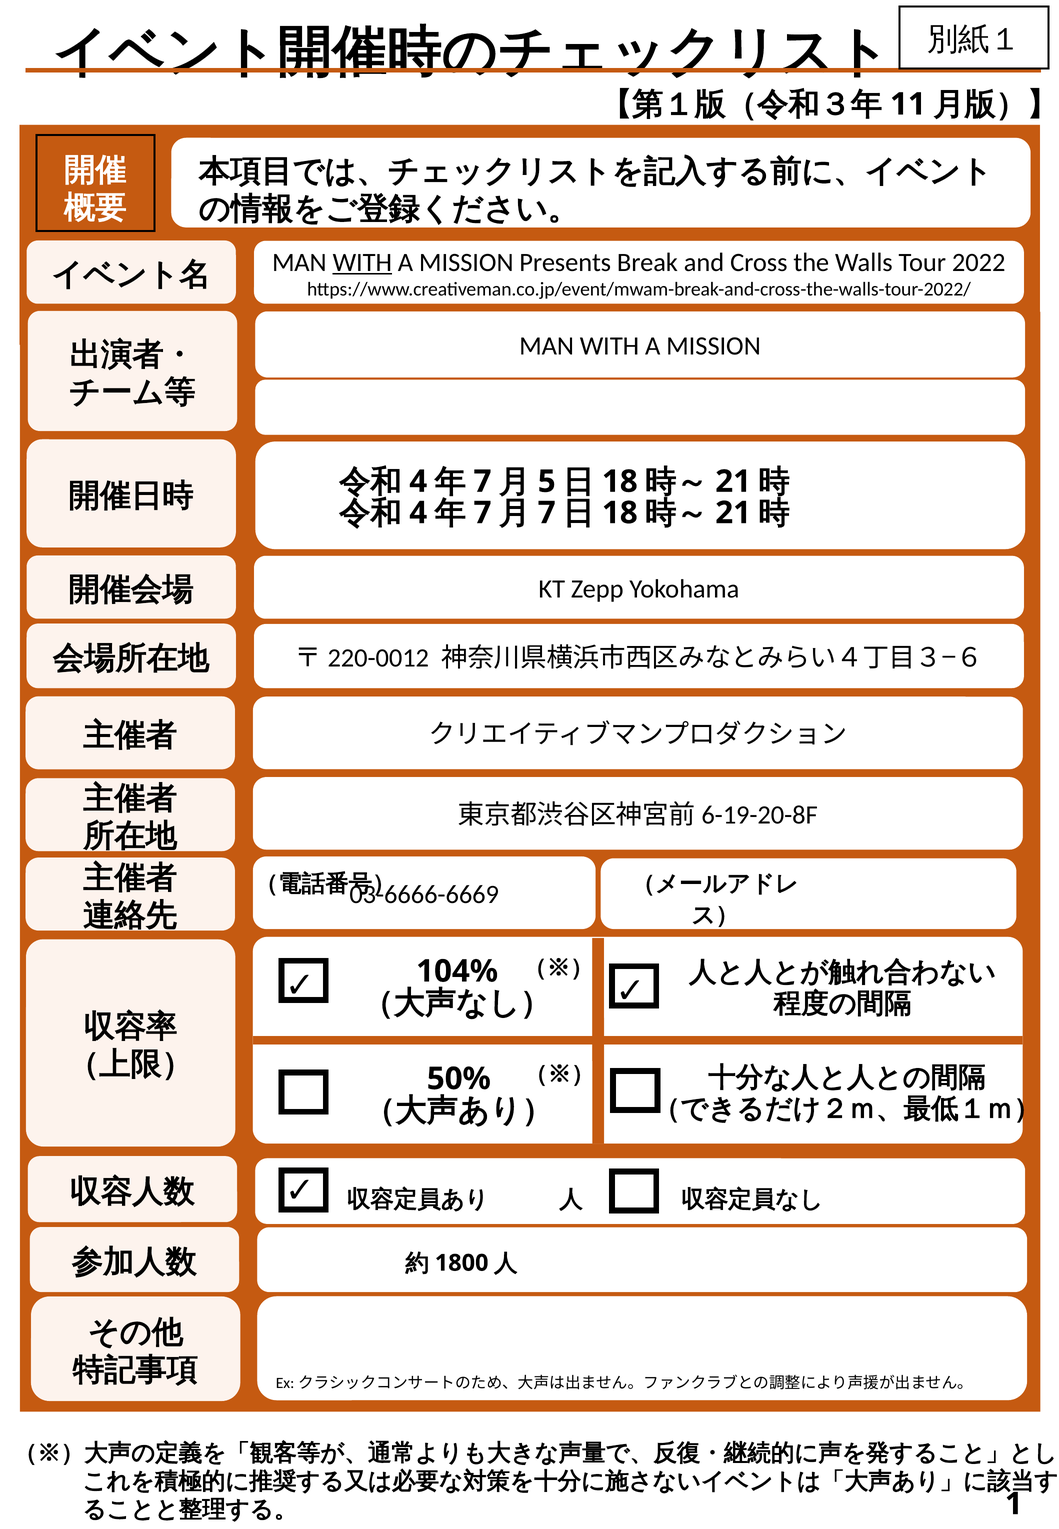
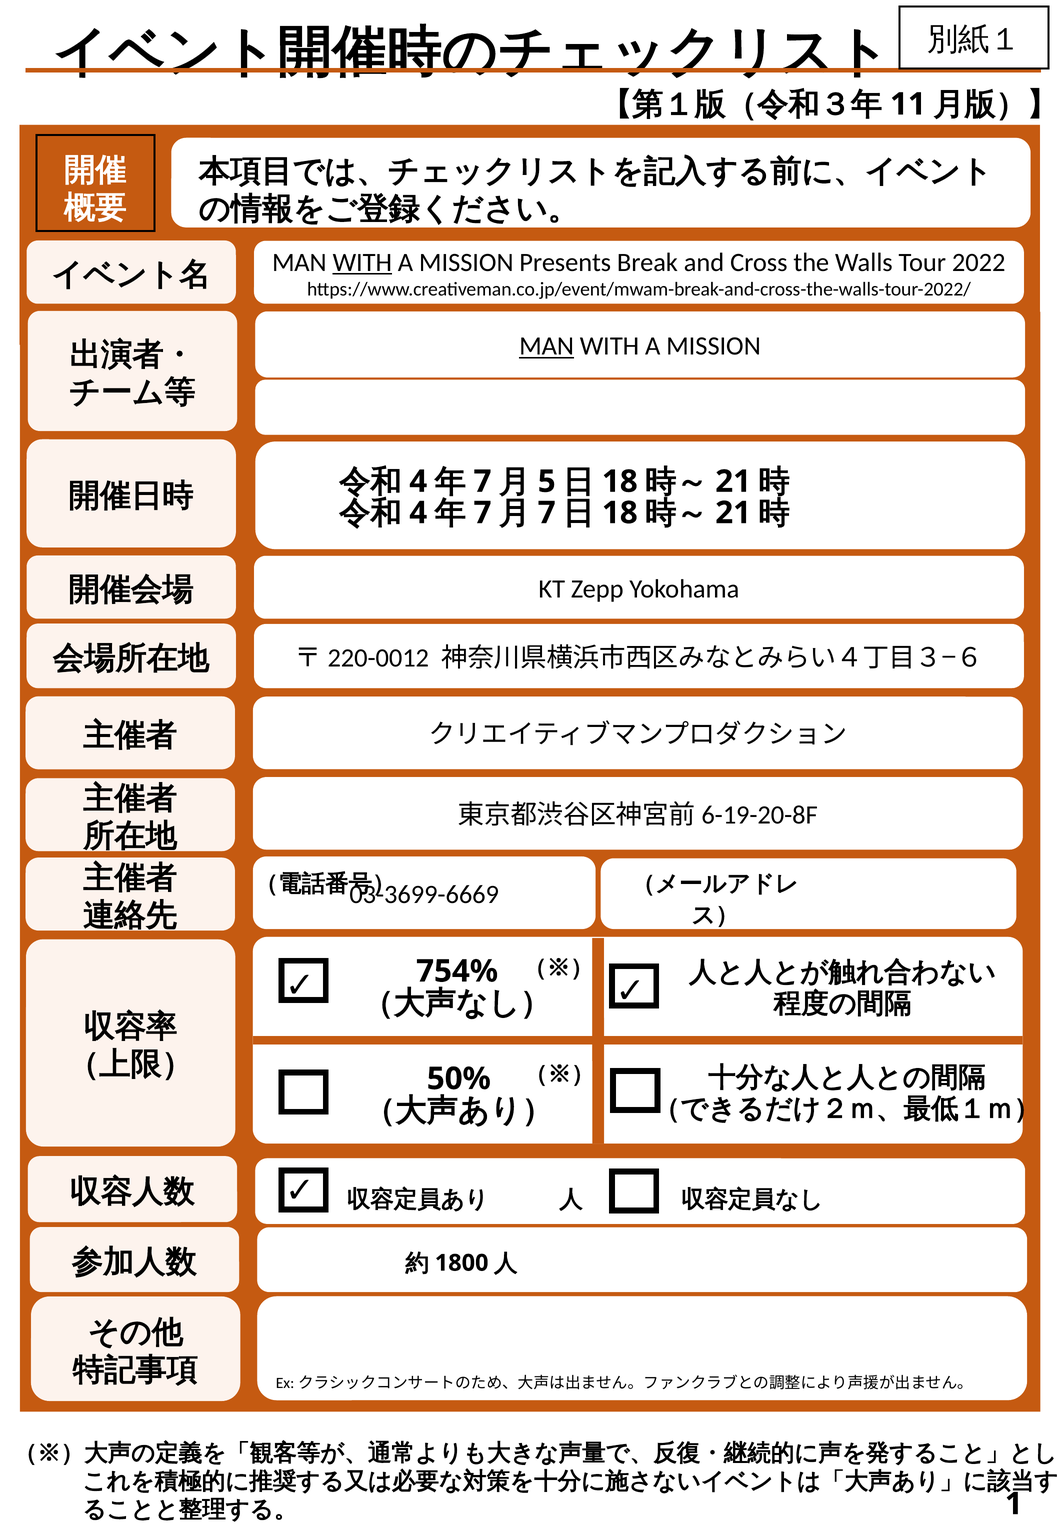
MAN underline: none -> present (547, 346)
03-6666-6669: 03-6666-6669 -> 03-3699-6669 (424, 895)
104%: 104% -> 754% (457, 972)
